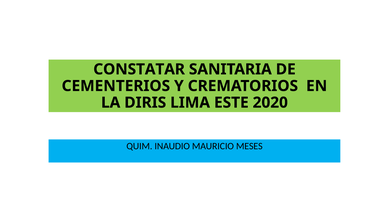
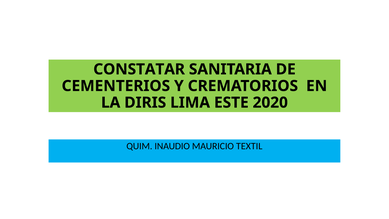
MESES: MESES -> TEXTIL (249, 146)
